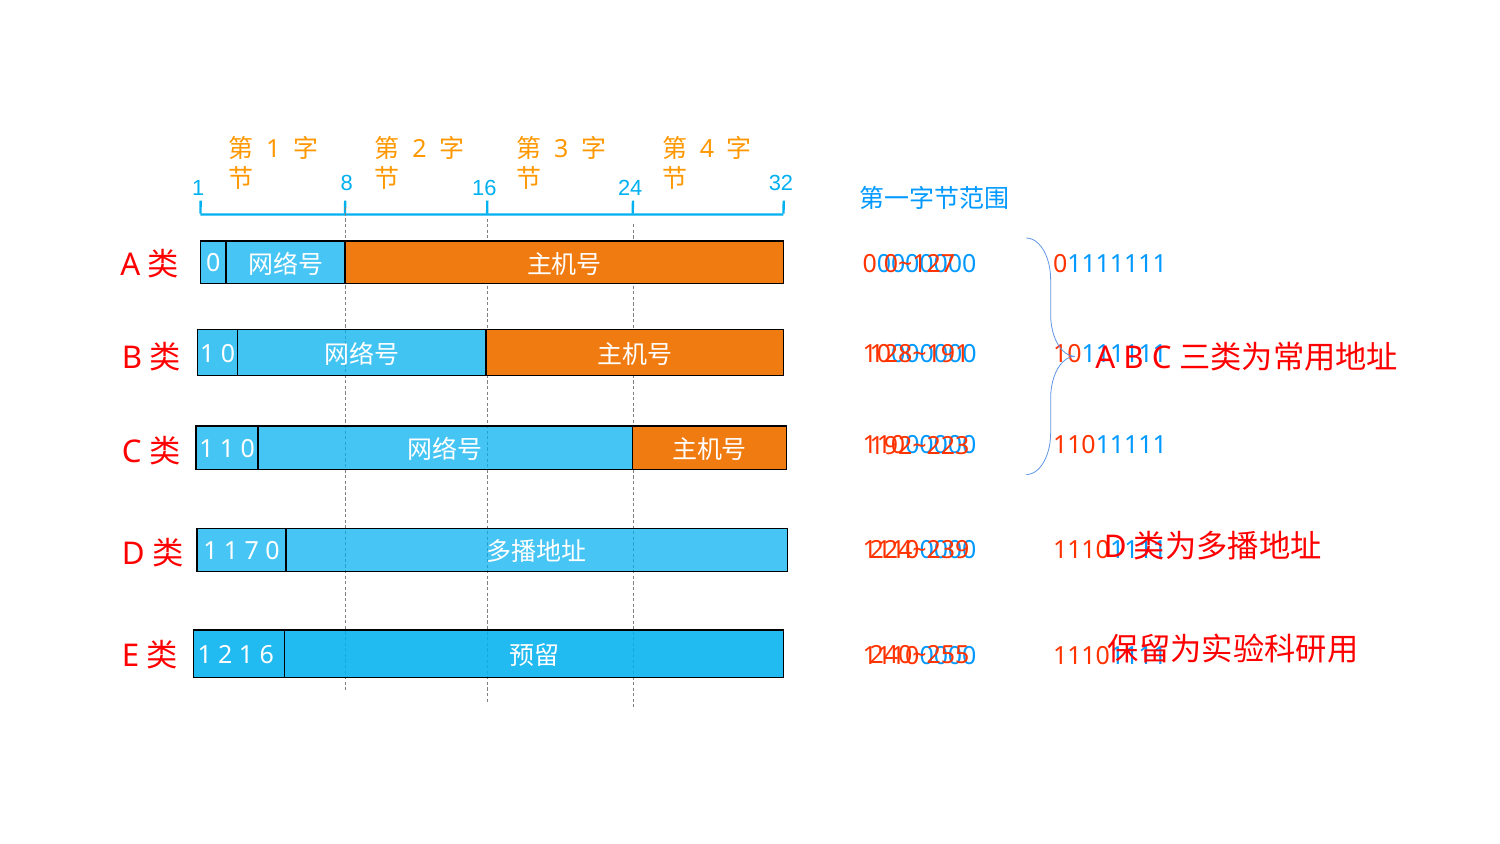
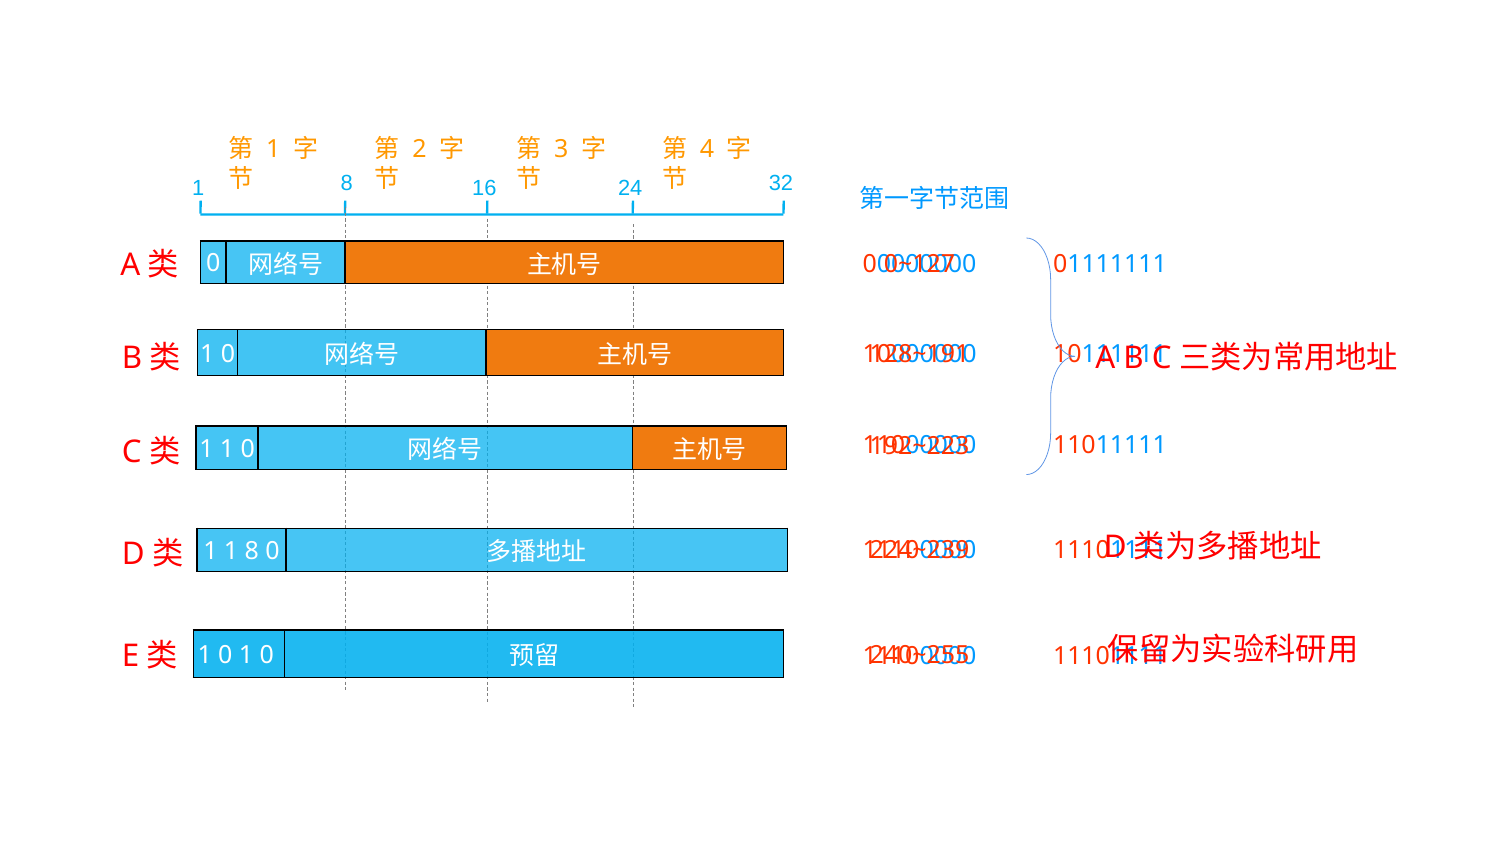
1 1 7: 7 -> 8 (252, 551)
2: 2 -> 0 (225, 655)
6: 6 -> 0 (267, 655)
